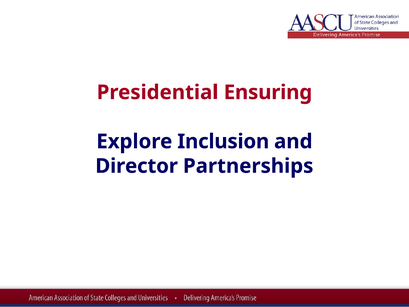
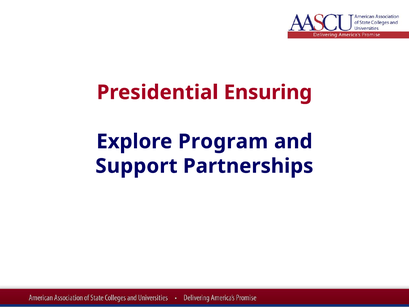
Inclusion: Inclusion -> Program (223, 141)
Director: Director -> Support (136, 166)
